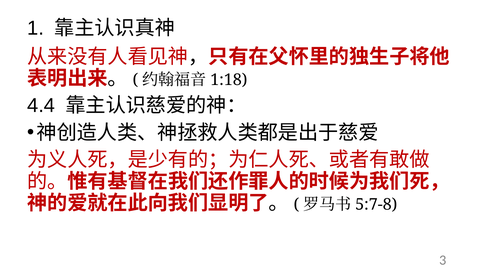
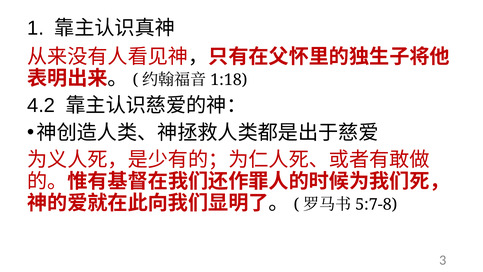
4.4: 4.4 -> 4.2 (41, 105)
